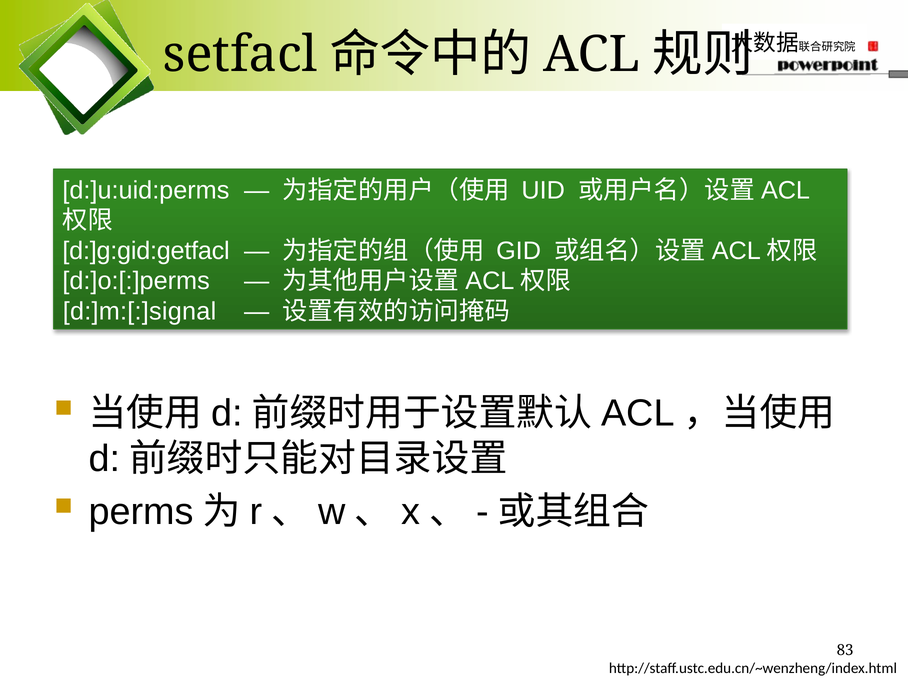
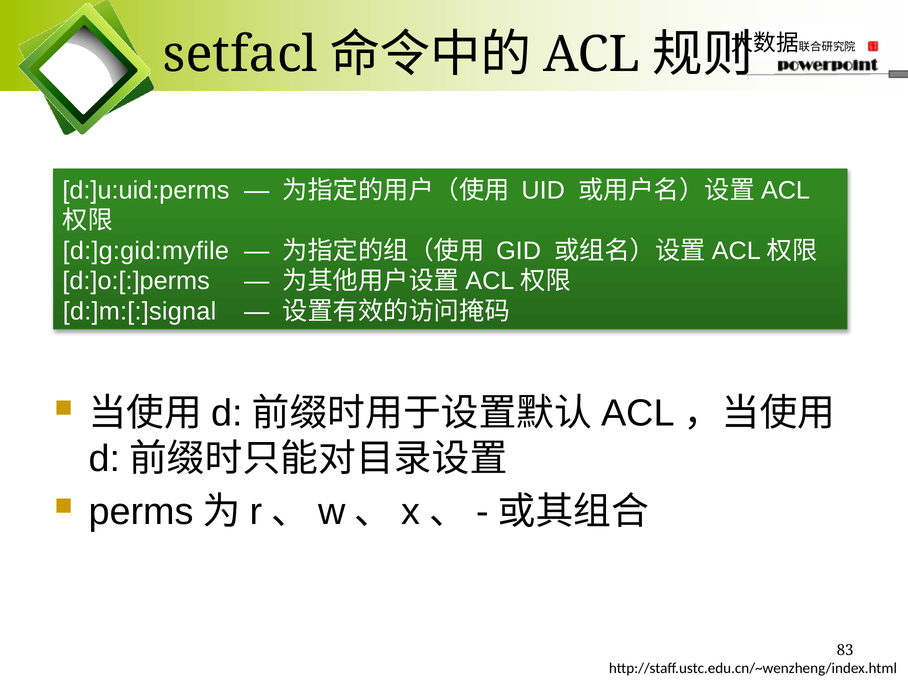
d:]g:gid:getfacl: d:]g:gid:getfacl -> d:]g:gid:myfile (146, 251)
